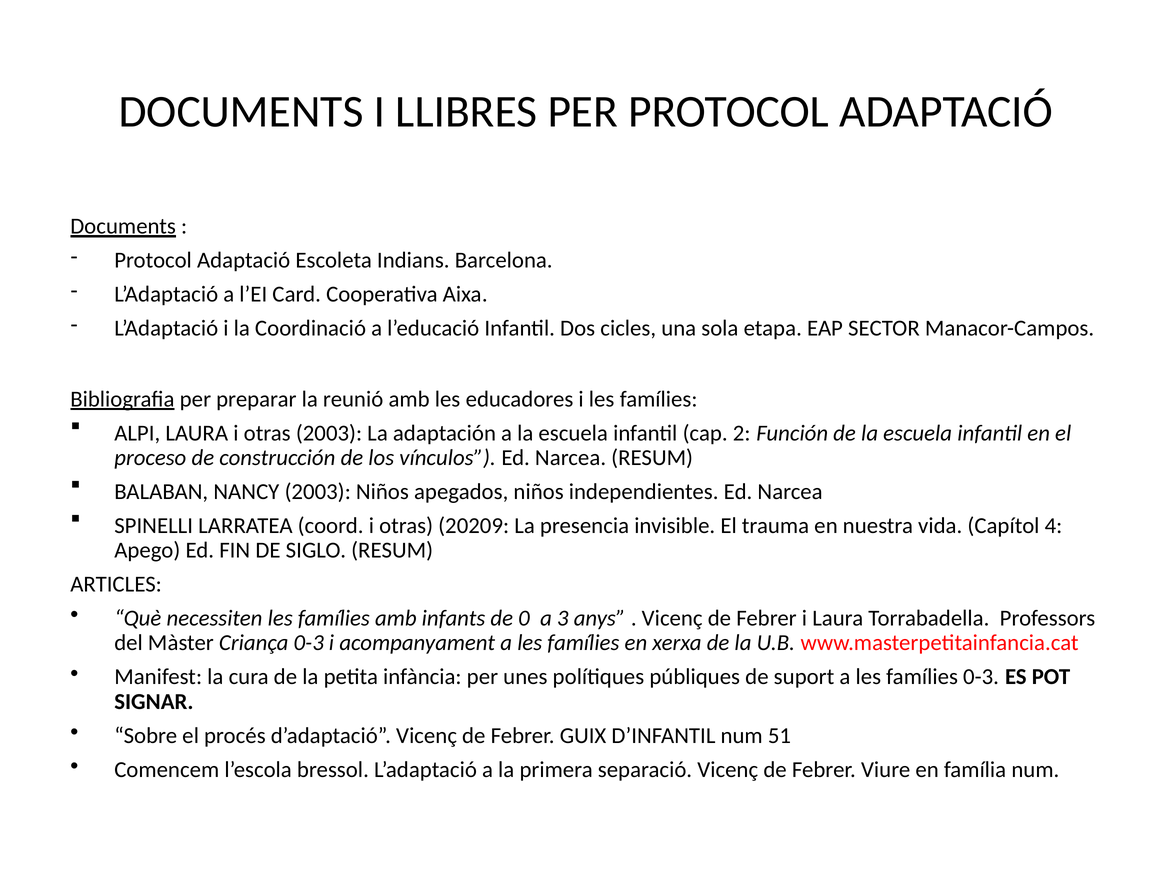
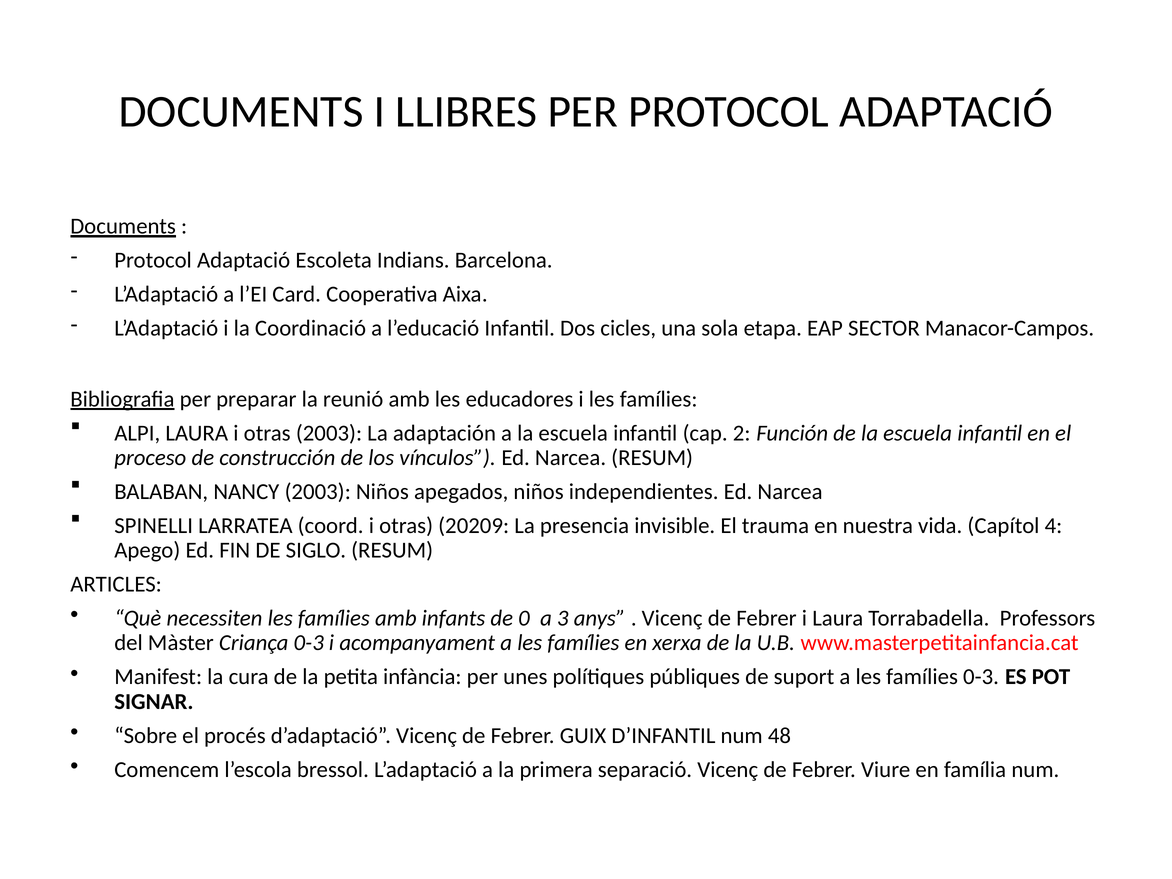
51: 51 -> 48 (779, 736)
